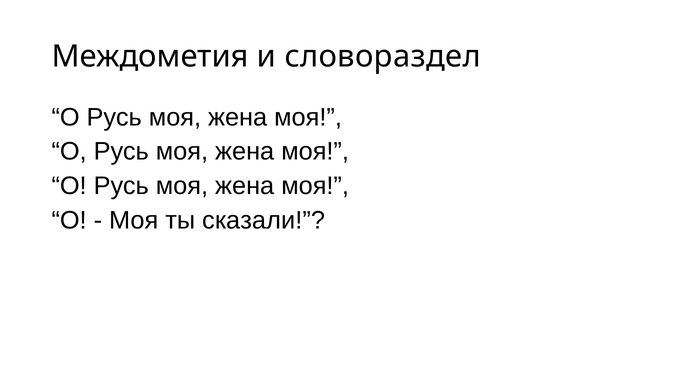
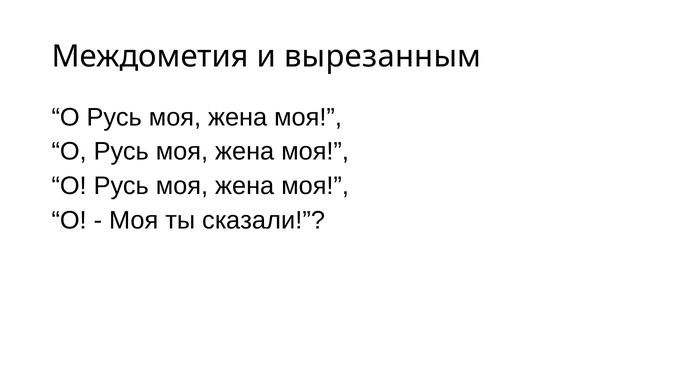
словораздел: словораздел -> вырезанным (383, 57)
